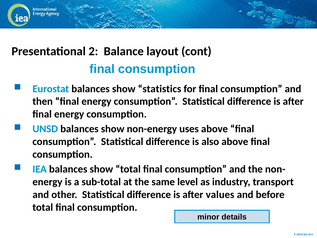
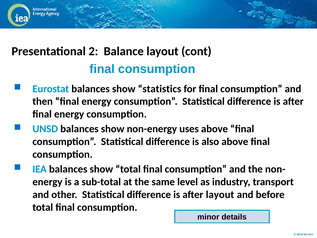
after values: values -> layout (220, 194)
